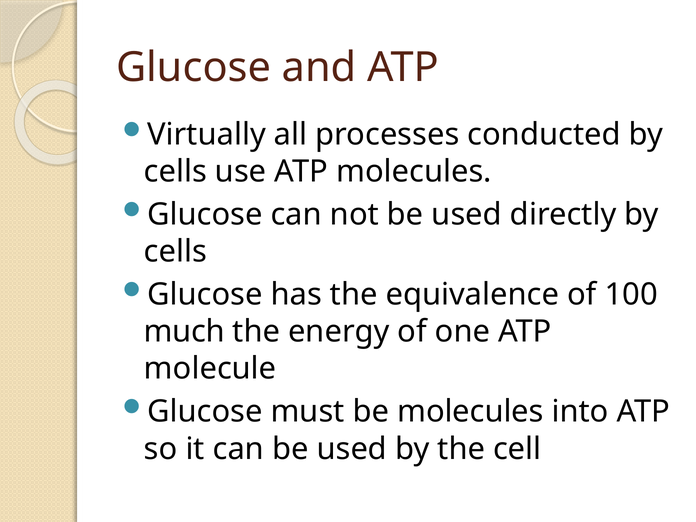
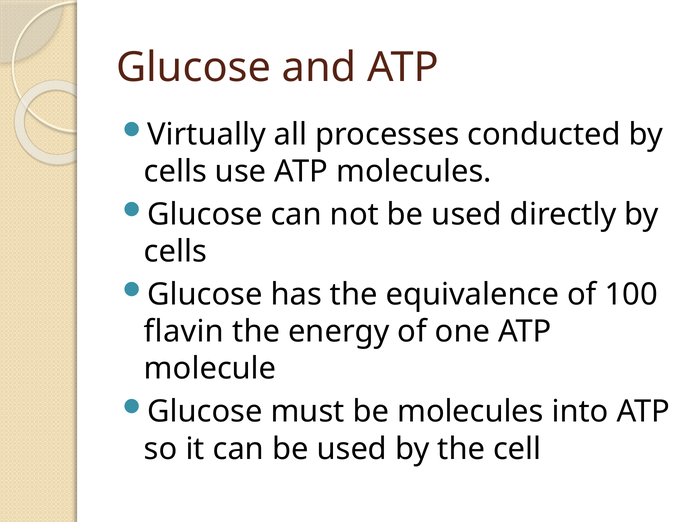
much: much -> flavin (184, 332)
